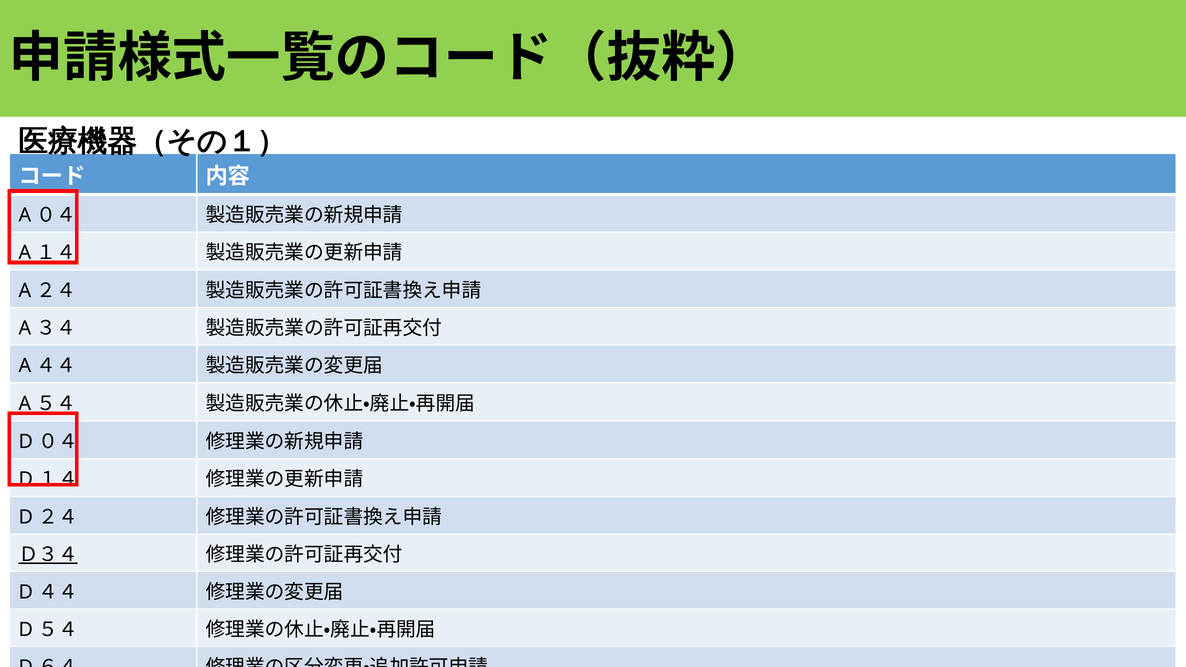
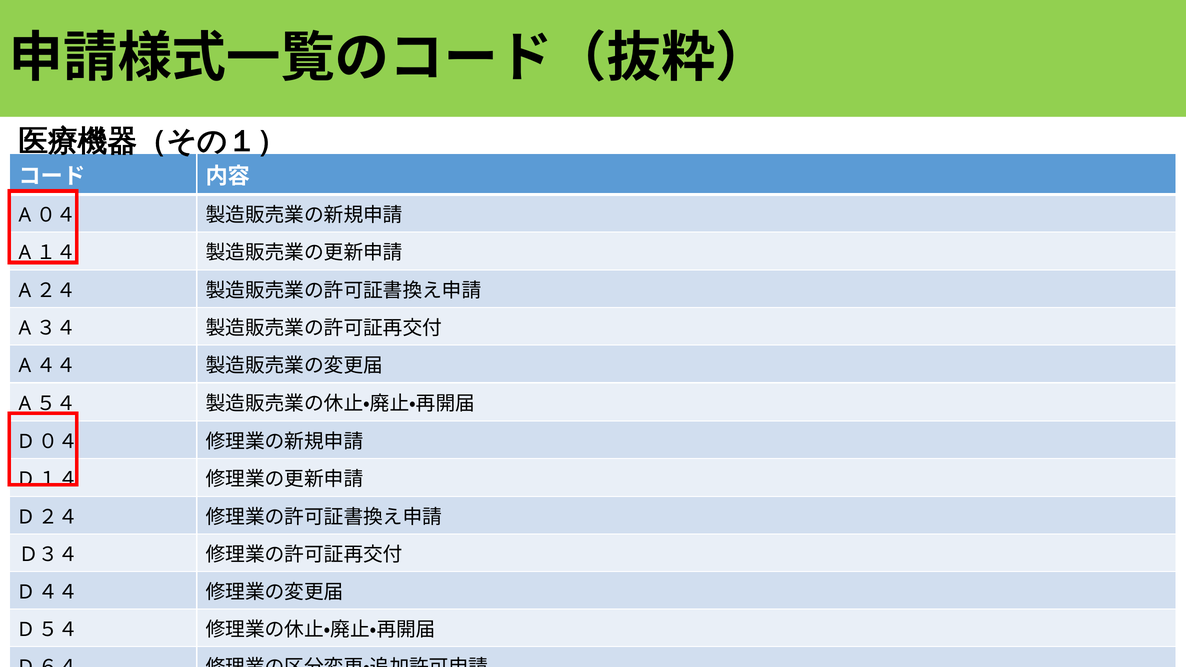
Ｄ３４ underline: present -> none (48, 555)
